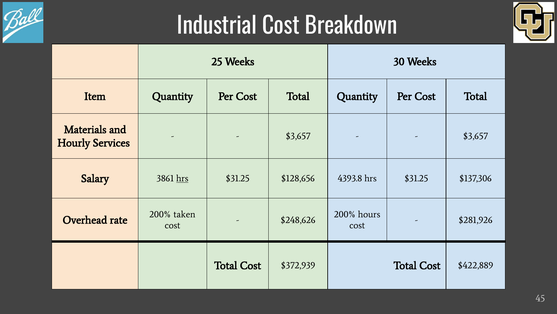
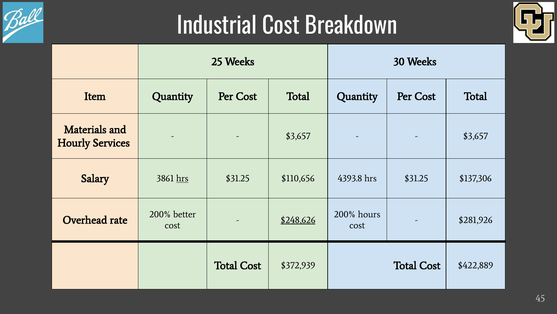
$128,656: $128,656 -> $110,656 (298, 178)
taken: taken -> better (185, 214)
$248,626 underline: none -> present (298, 219)
